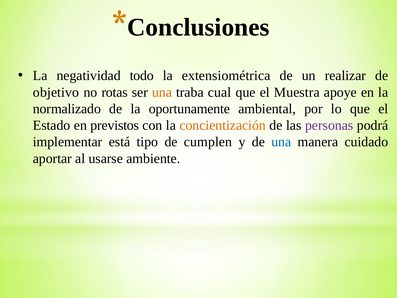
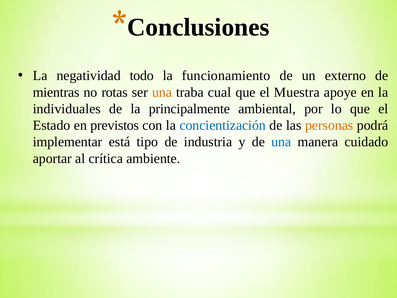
extensiométrica: extensiométrica -> funcionamiento (226, 76)
realizar: realizar -> externo (345, 76)
objetivo: objetivo -> mientras (56, 92)
normalizado: normalizado -> individuales (67, 109)
oportunamente: oportunamente -> principalmente (189, 109)
concientización colour: orange -> blue (223, 125)
personas colour: purple -> orange (329, 125)
cumplen: cumplen -> industria (208, 142)
usarse: usarse -> crítica (106, 158)
